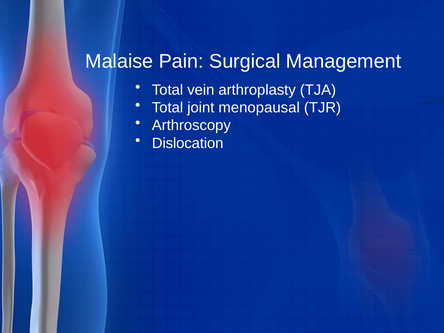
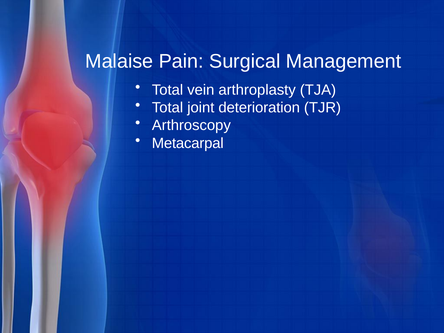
menopausal: menopausal -> deterioration (259, 108)
Dislocation: Dislocation -> Metacarpal (188, 143)
